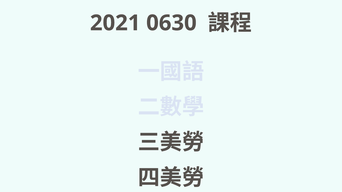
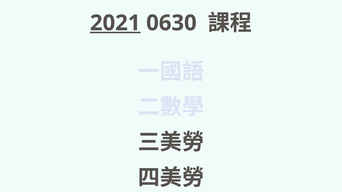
2021 underline: none -> present (115, 23)
